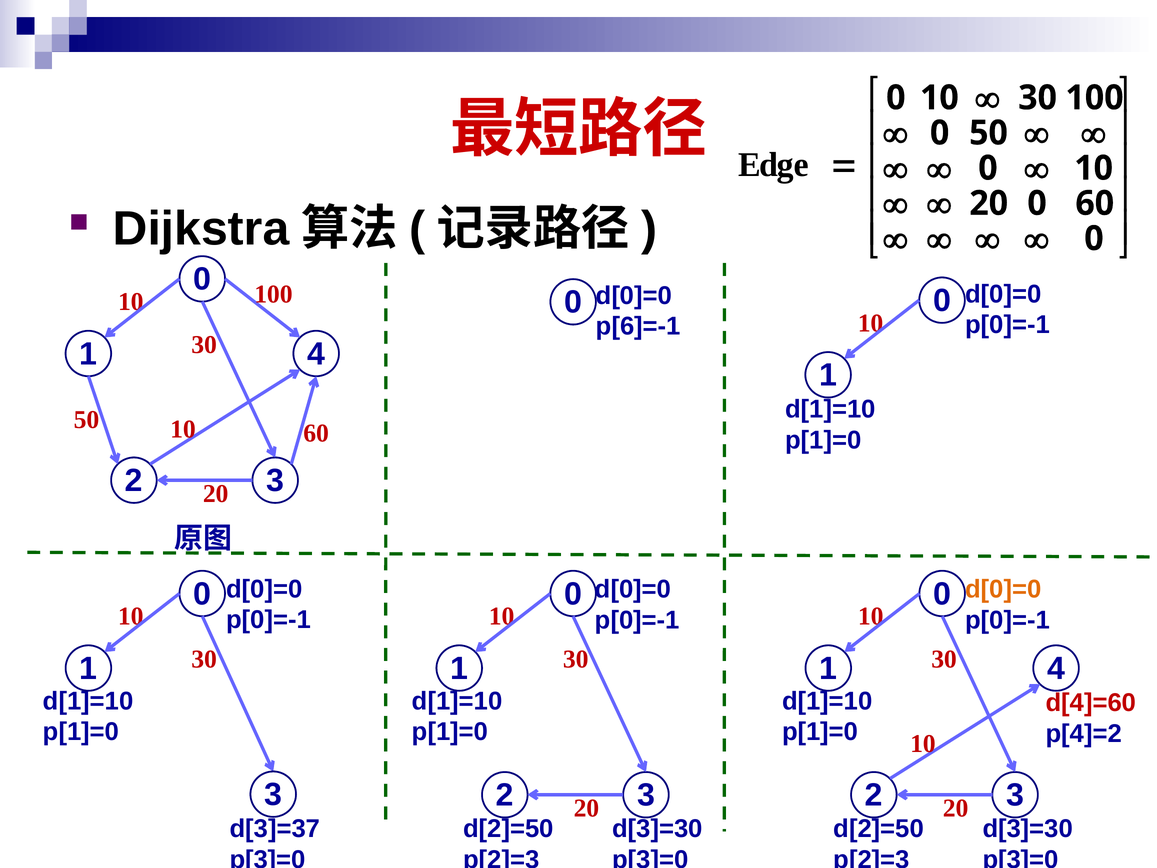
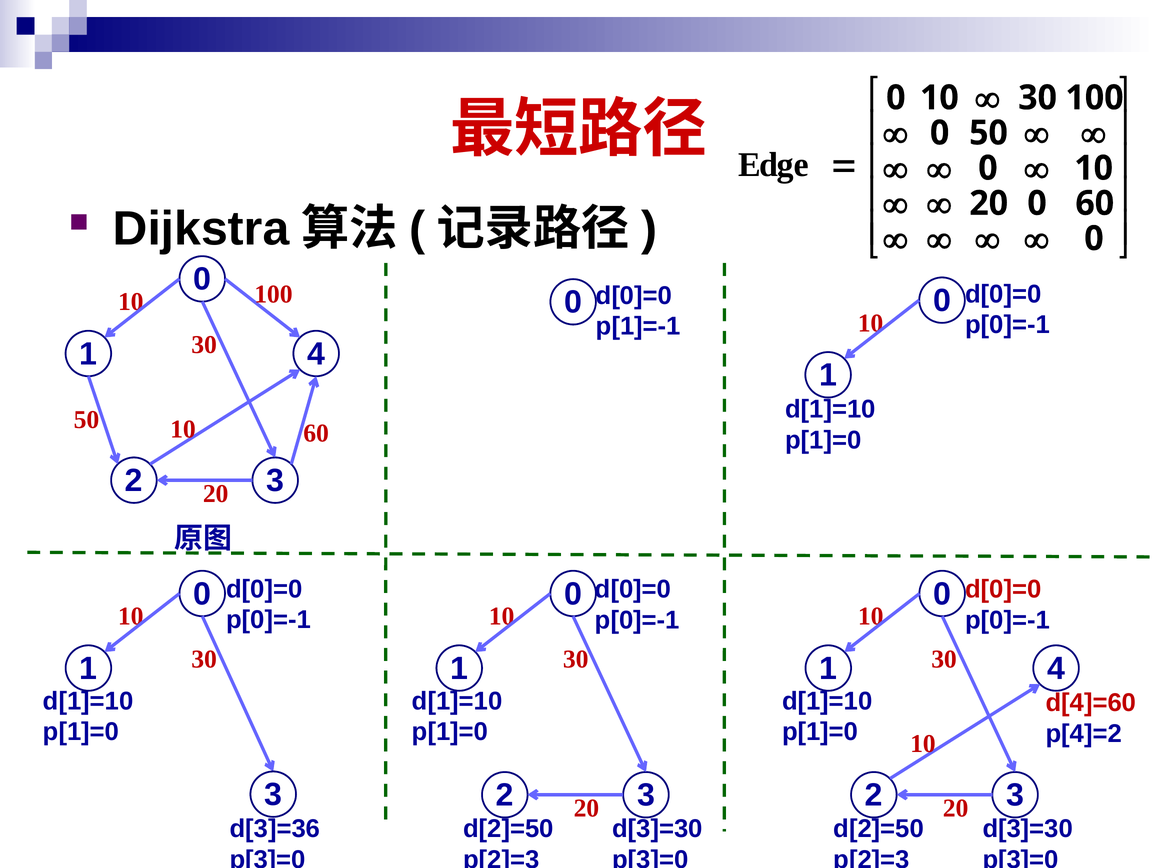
p[6]=-1: p[6]=-1 -> p[1]=-1 (638, 326)
d[0]=0 colour: orange -> red (1003, 589)
d[3]=37: d[3]=37 -> d[3]=36 (275, 828)
